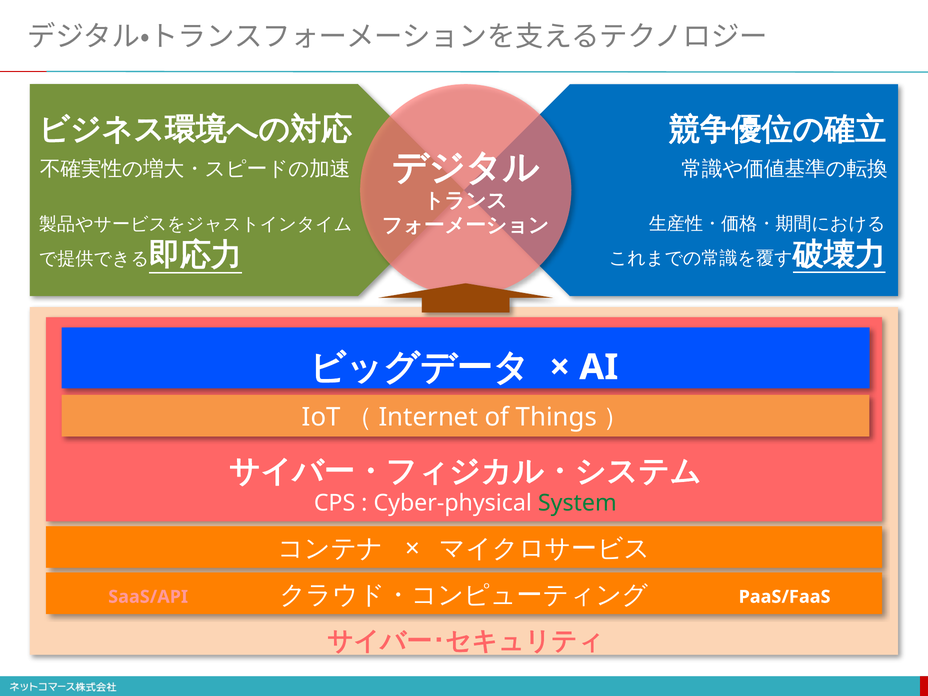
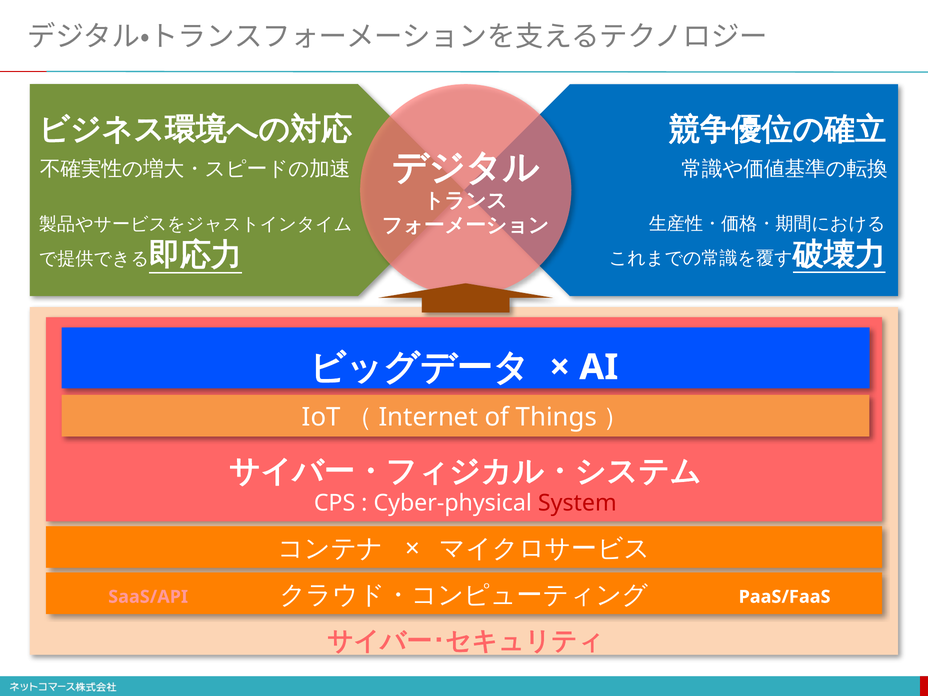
System colour: green -> red (577, 503)
